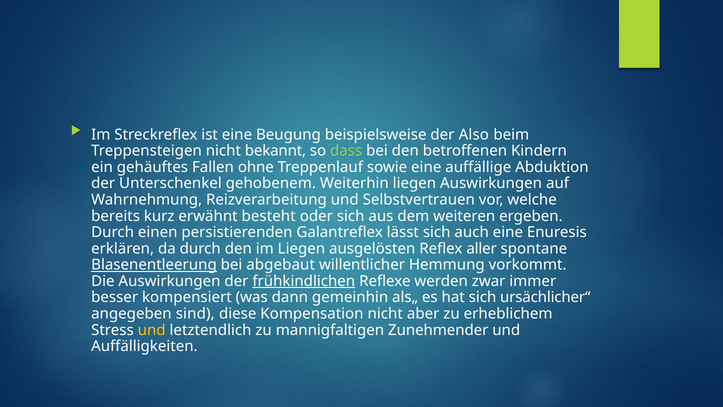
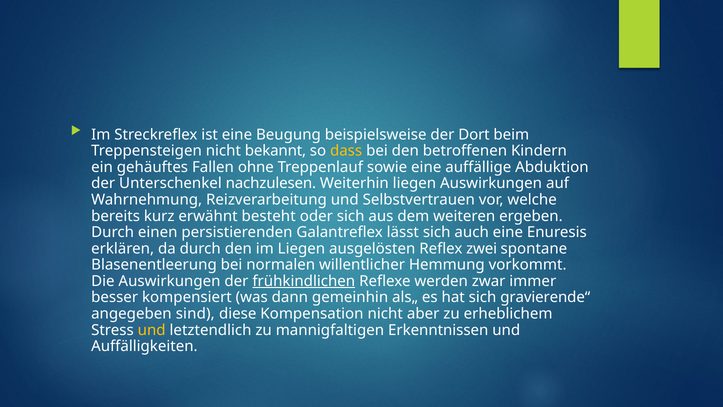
Also: Also -> Dort (474, 135)
dass colour: light green -> yellow (346, 151)
gehobenem: gehobenem -> nachzulesen (271, 183)
aller: aller -> zwei (482, 248)
Blasenentleerung underline: present -> none (154, 265)
abgebaut: abgebaut -> normalen (281, 265)
ursächlicher“: ursächlicher“ -> gravierende“ (545, 297)
Zunehmender: Zunehmender -> Erkenntnissen (438, 330)
